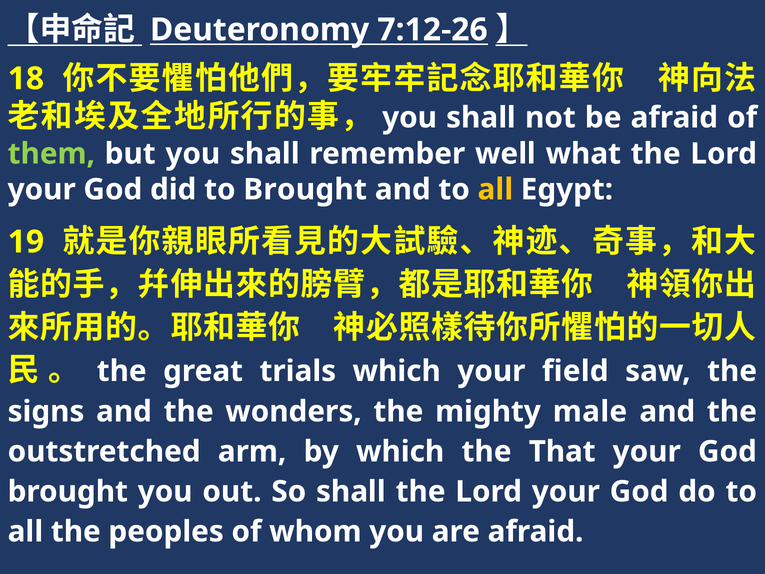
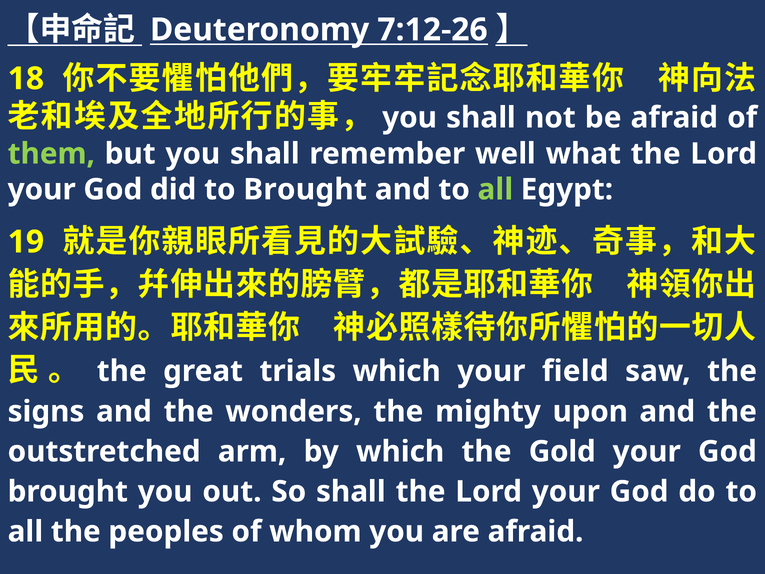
all colour: yellow -> light green (495, 189)
male: male -> upon (590, 411)
That: That -> Gold (562, 451)
